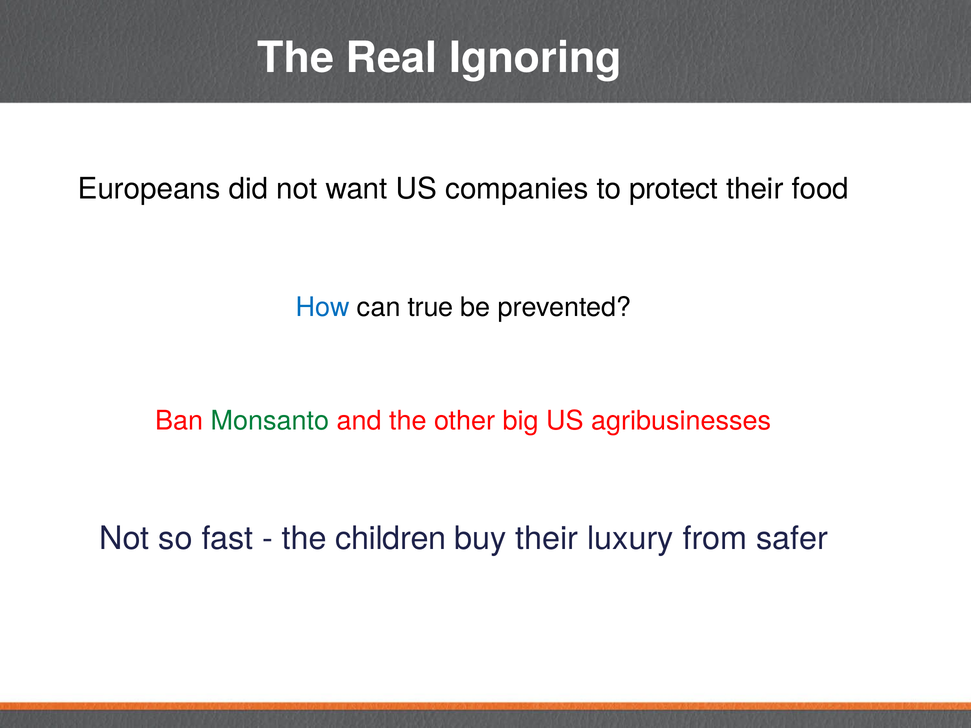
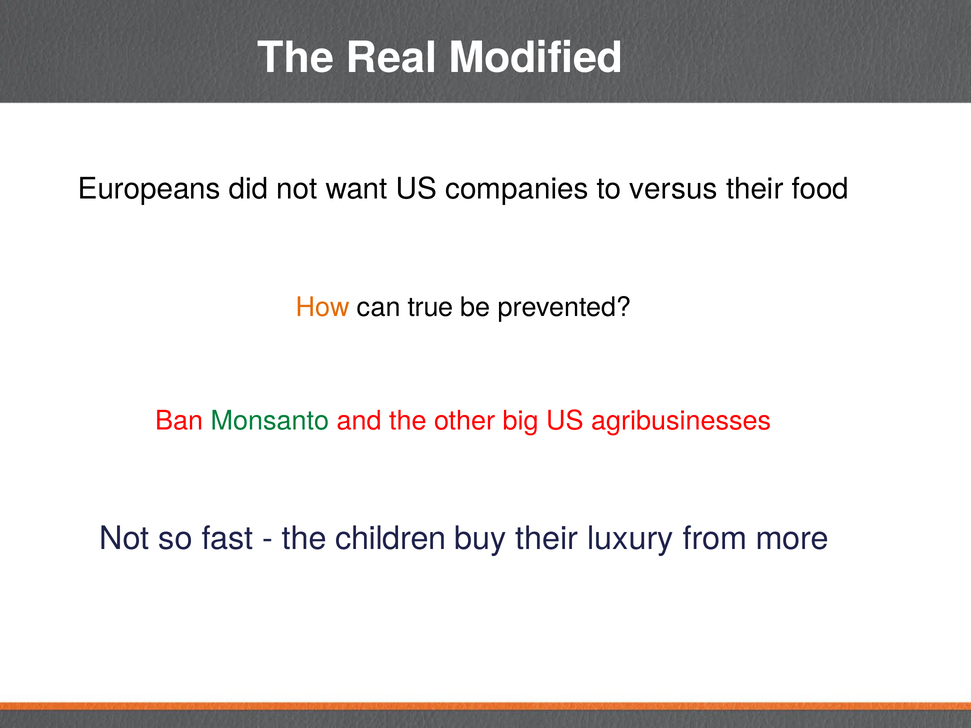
Ignoring: Ignoring -> Modified (536, 58)
protect: protect -> versus (673, 189)
How colour: blue -> orange (323, 307)
safer: safer -> more (792, 539)
